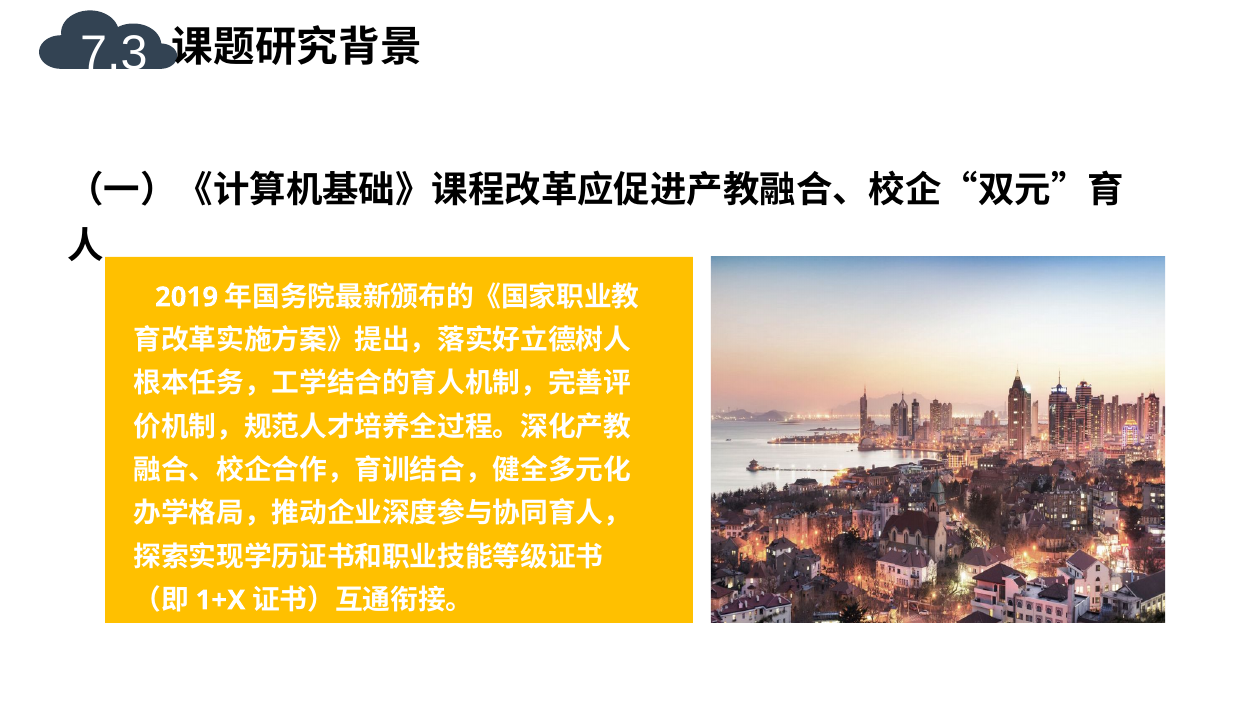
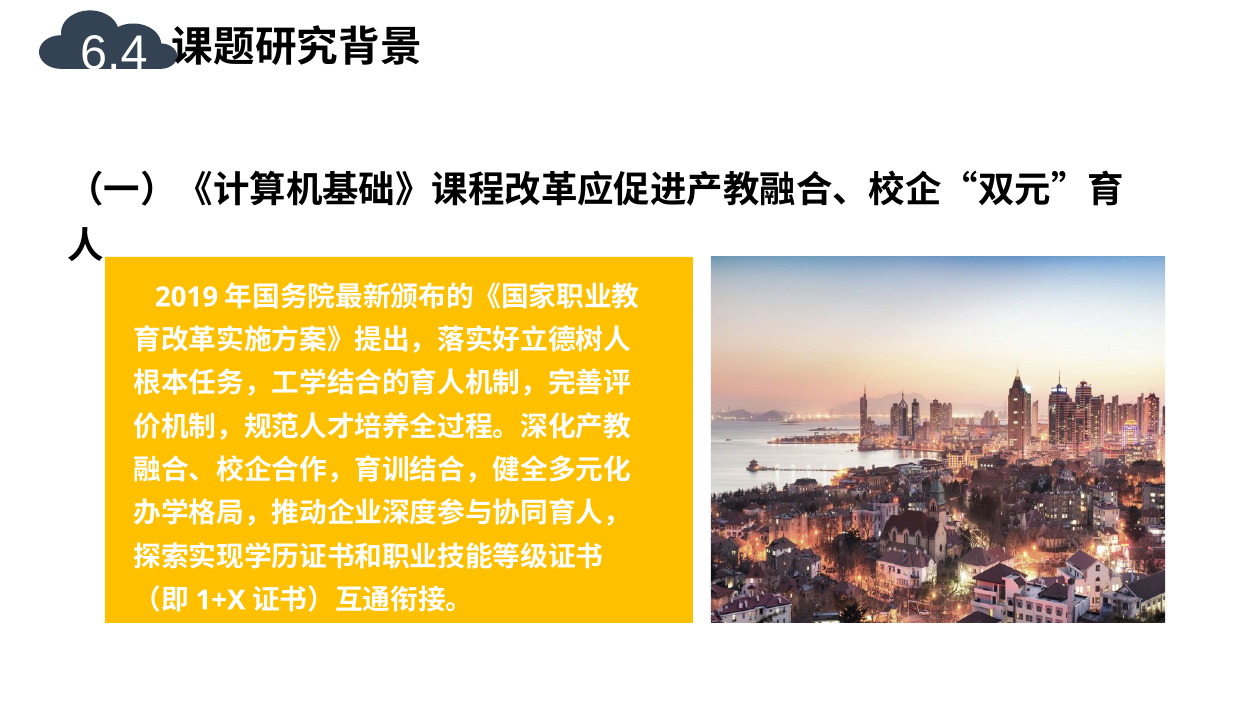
7.3: 7.3 -> 6.4 (114, 53)
